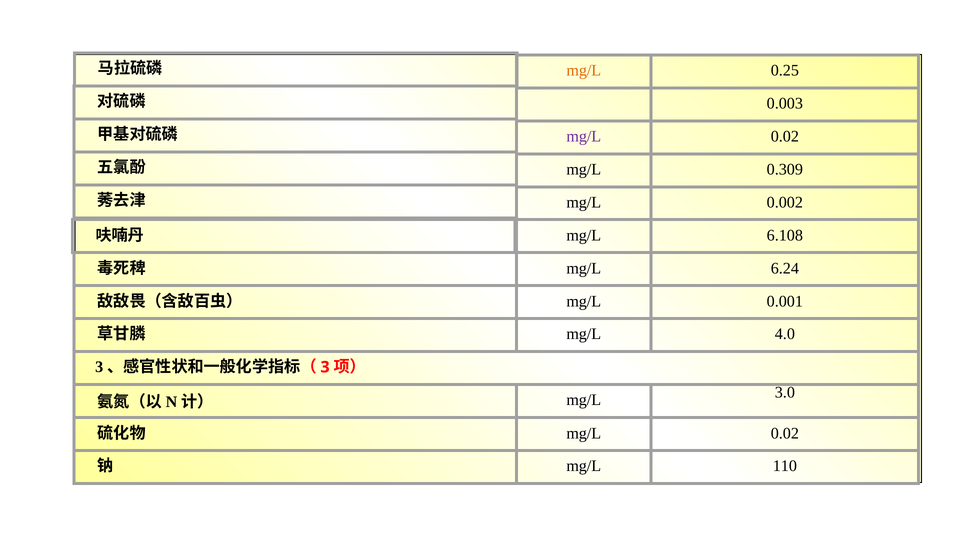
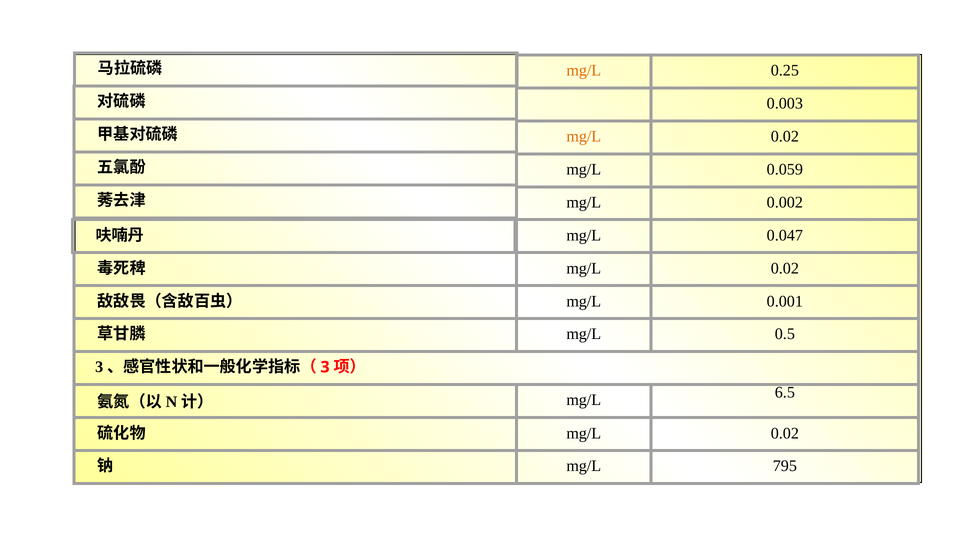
mg/L colour: purple -> orange (584, 136)
0.309: 0.309 -> 0.059 (785, 169)
6.108: 6.108 -> 0.047 (785, 235)
6.24: 6.24 -> 0.02 (785, 268)
4.0: 4.0 -> 0.5 (785, 334)
3.0: 3.0 -> 6.5 (785, 392)
110: 110 -> 795 (785, 466)
